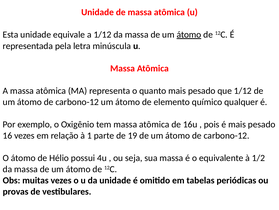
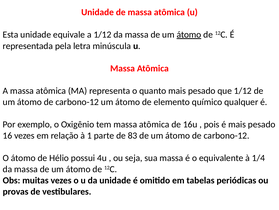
19: 19 -> 83 (133, 135)
1/2: 1/2 -> 1/4 (258, 157)
